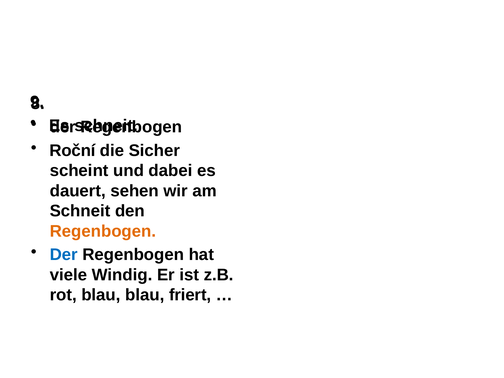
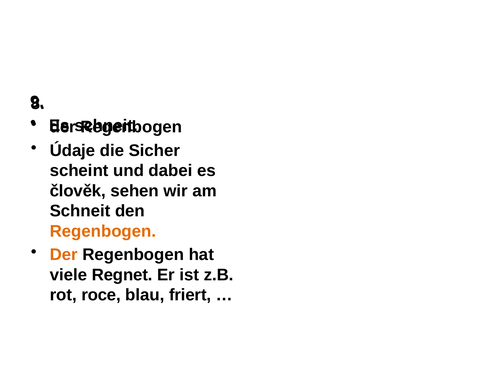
Roční: Roční -> Údaje (72, 151)
dauert: dauert -> člověk (78, 191)
Der colour: blue -> orange (64, 255)
Windig: Windig -> Regnet (122, 275)
rot blau: blau -> roce (101, 295)
